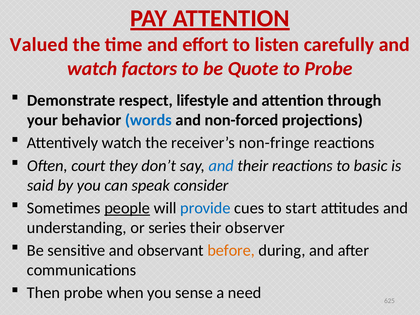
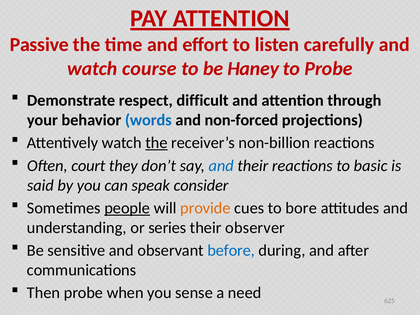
Valued: Valued -> Passive (39, 45)
factors: factors -> course (149, 69)
Quote: Quote -> Haney (253, 69)
lifestyle: lifestyle -> difficult (203, 101)
the underline: none -> present (156, 143)
non-fringe: non-fringe -> non-billion (274, 143)
provide colour: blue -> orange (205, 208)
start: start -> bore (301, 208)
before colour: orange -> blue (231, 251)
